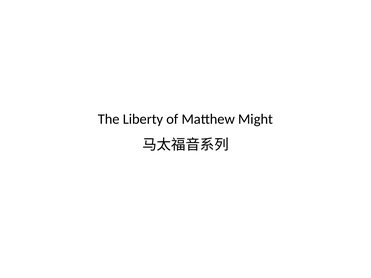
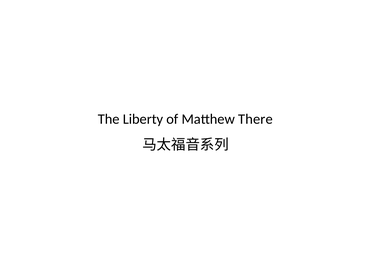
Might: Might -> There (256, 119)
